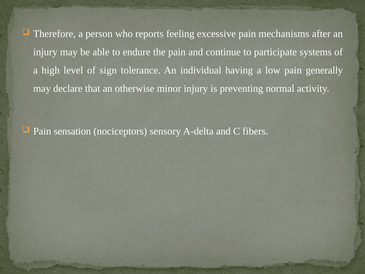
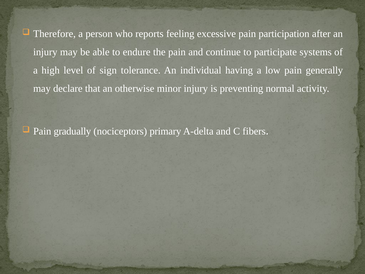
mechanisms: mechanisms -> participation (284, 34)
sensation: sensation -> gradually (72, 131)
sensory: sensory -> primary (165, 131)
